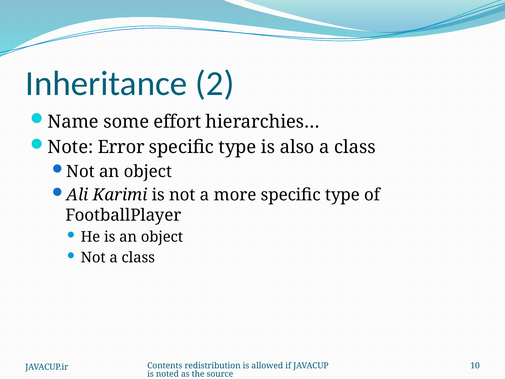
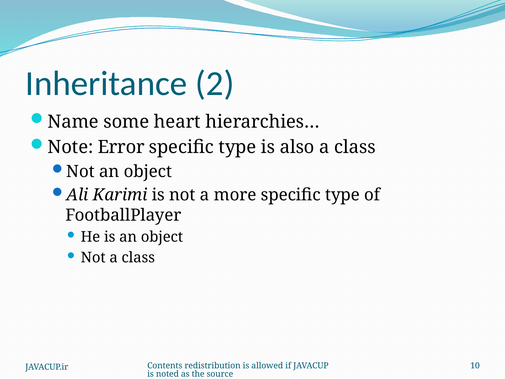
effort: effort -> heart (177, 122)
